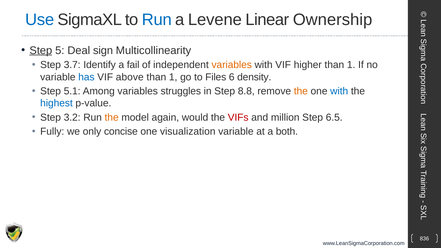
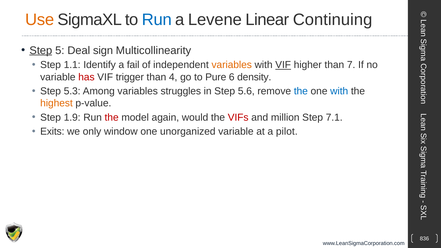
Use colour: blue -> orange (40, 20)
Ownership: Ownership -> Continuing (333, 20)
3.7: 3.7 -> 1.1 (72, 65)
VIF underline: none -> present (283, 65)
higher than 1: 1 -> 7 (351, 65)
has colour: blue -> red (86, 77)
above: above -> trigger (130, 77)
1: 1 -> 4 (173, 77)
Files: Files -> Pure (216, 77)
5.1: 5.1 -> 5.3 (72, 91)
8.8: 8.8 -> 5.6 (246, 91)
the colour: orange -> blue (301, 91)
highest colour: blue -> orange (56, 103)
3.2: 3.2 -> 1.9 (72, 117)
the colour: orange -> red (112, 117)
6.5: 6.5 -> 7.1 (334, 117)
Fully: Fully -> Exits (52, 132)
concise: concise -> window (121, 132)
visualization: visualization -> unorganized (188, 132)
both: both -> pilot (287, 132)
